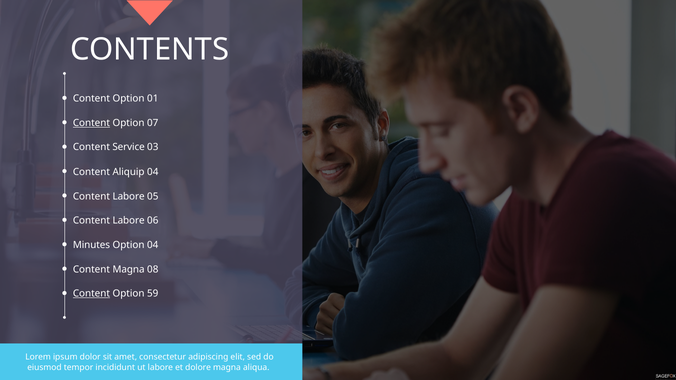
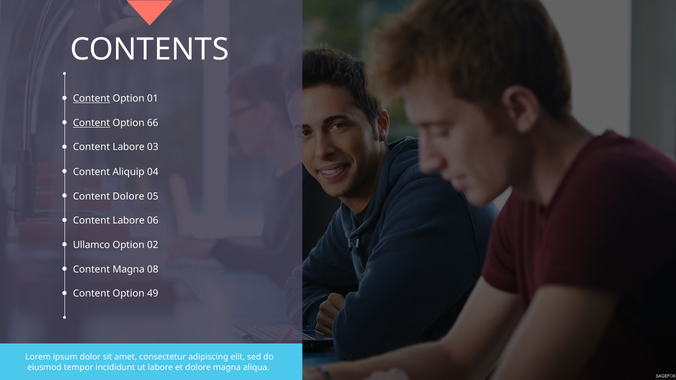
Content underline: none -> present (91, 99)
07: 07 -> 66 (153, 123)
Service: Service -> Labore (129, 147)
Labore: Labore -> Dolore (128, 196)
Minutes: Minutes -> Ullamco (91, 245)
Option 04: 04 -> 02 (153, 245)
Content underline: present -> none (91, 294)
59: 59 -> 49 (153, 294)
